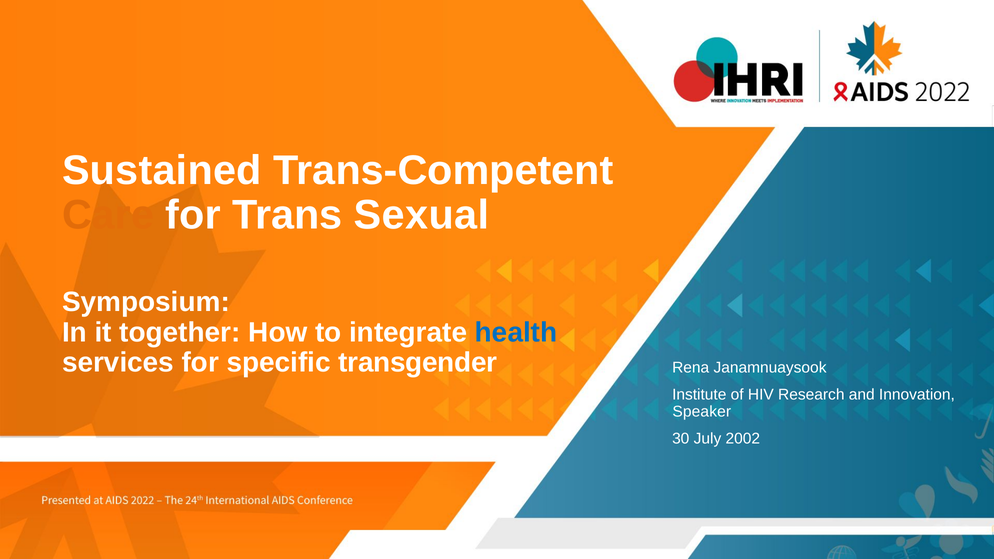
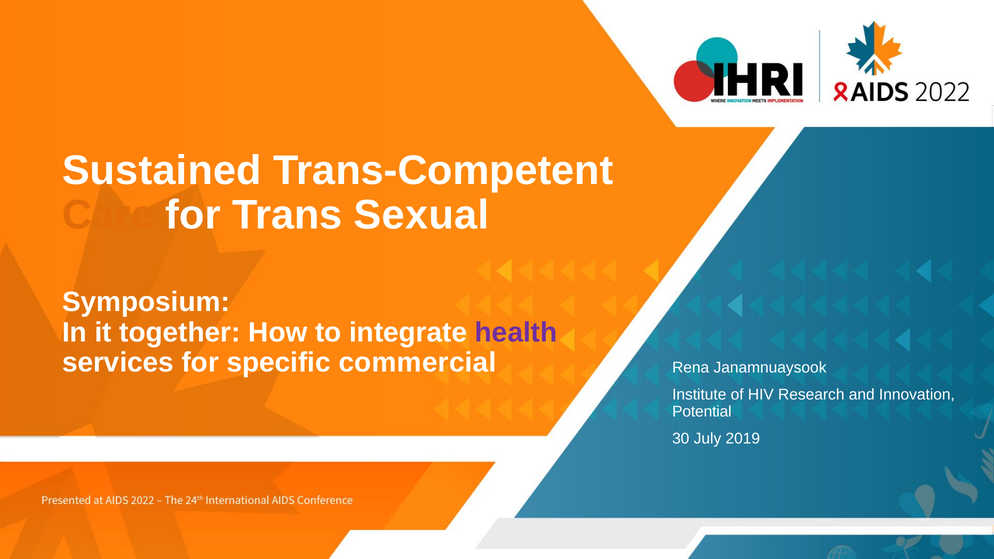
health colour: blue -> purple (516, 332)
transgender: transgender -> commercial (418, 363)
Speaker: Speaker -> Potential (702, 412)
2002: 2002 -> 2019 (743, 439)
